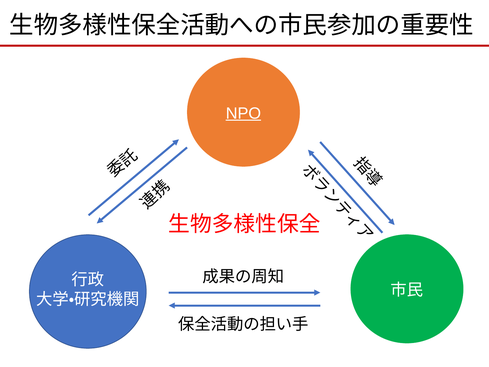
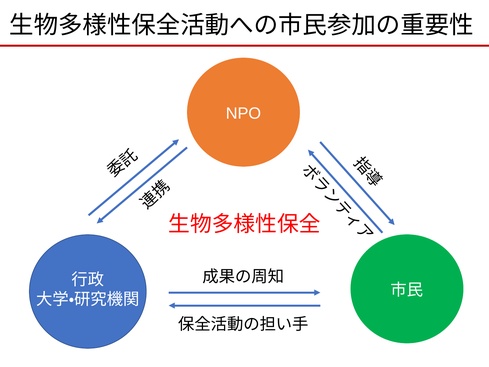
NPO underline: present -> none (243, 113)
